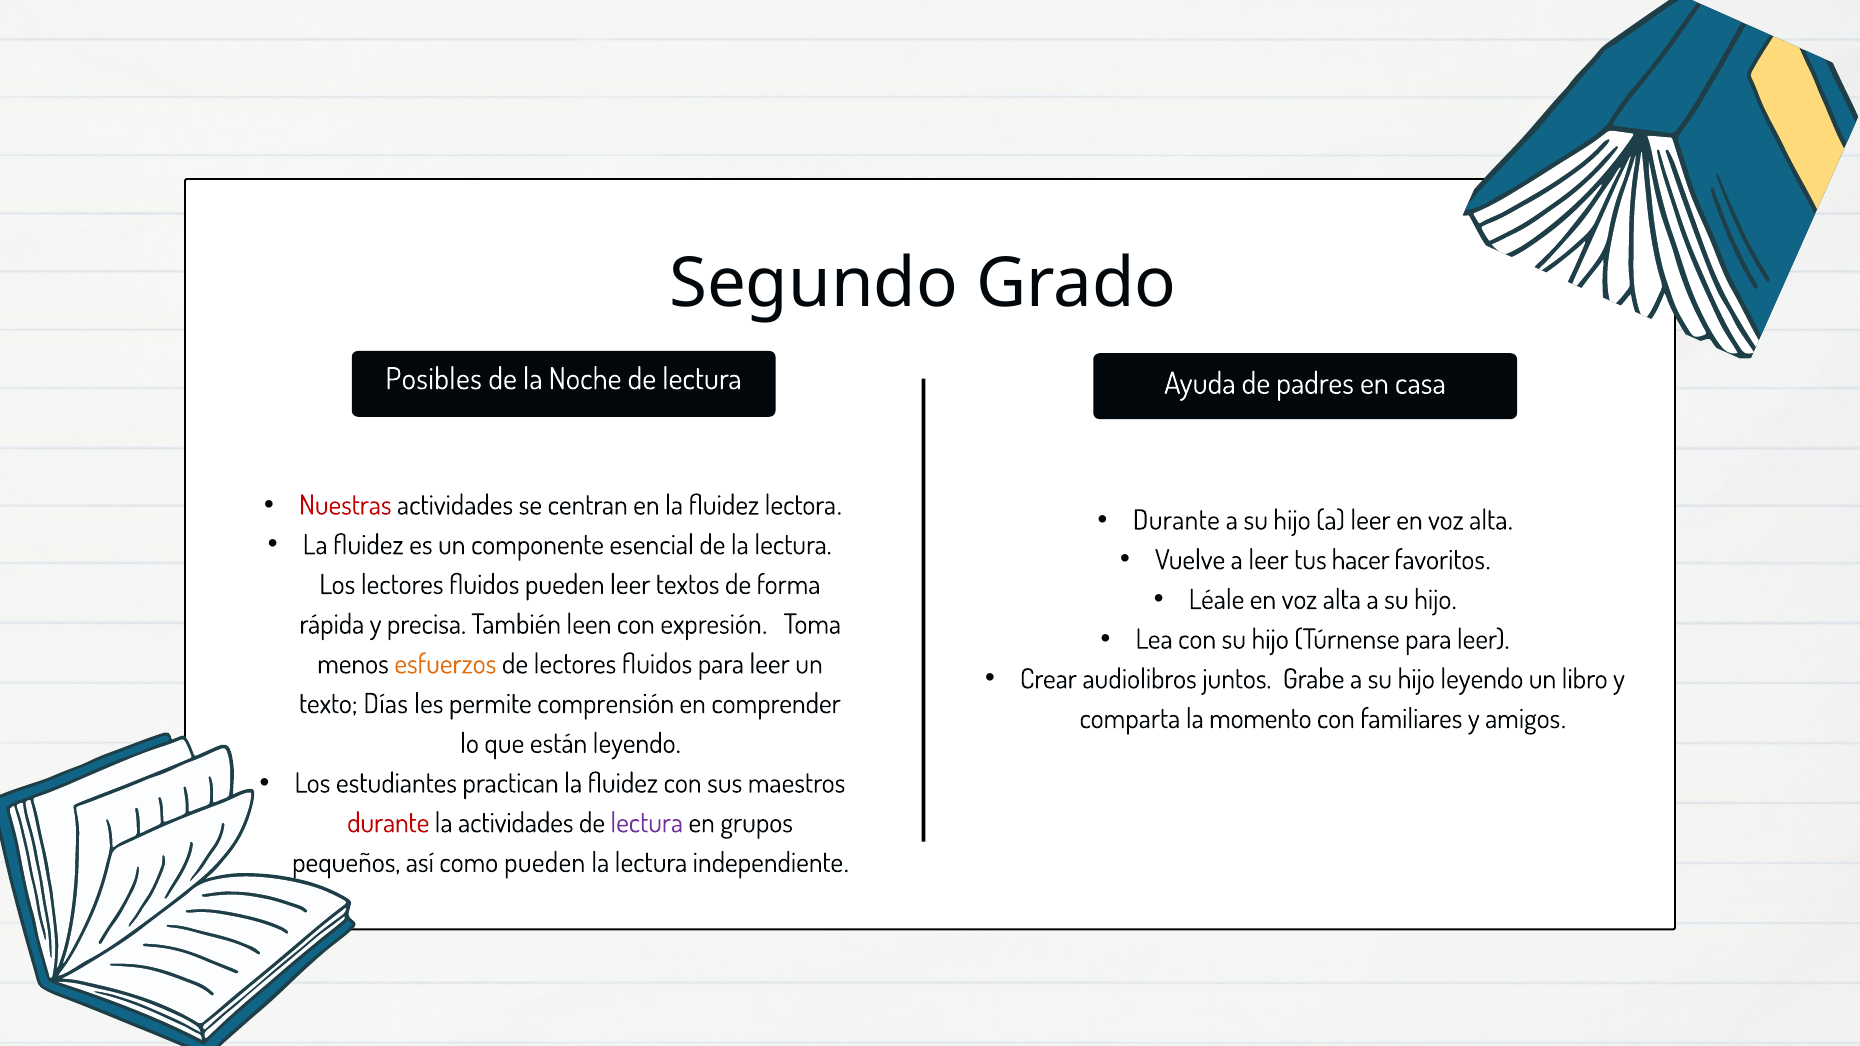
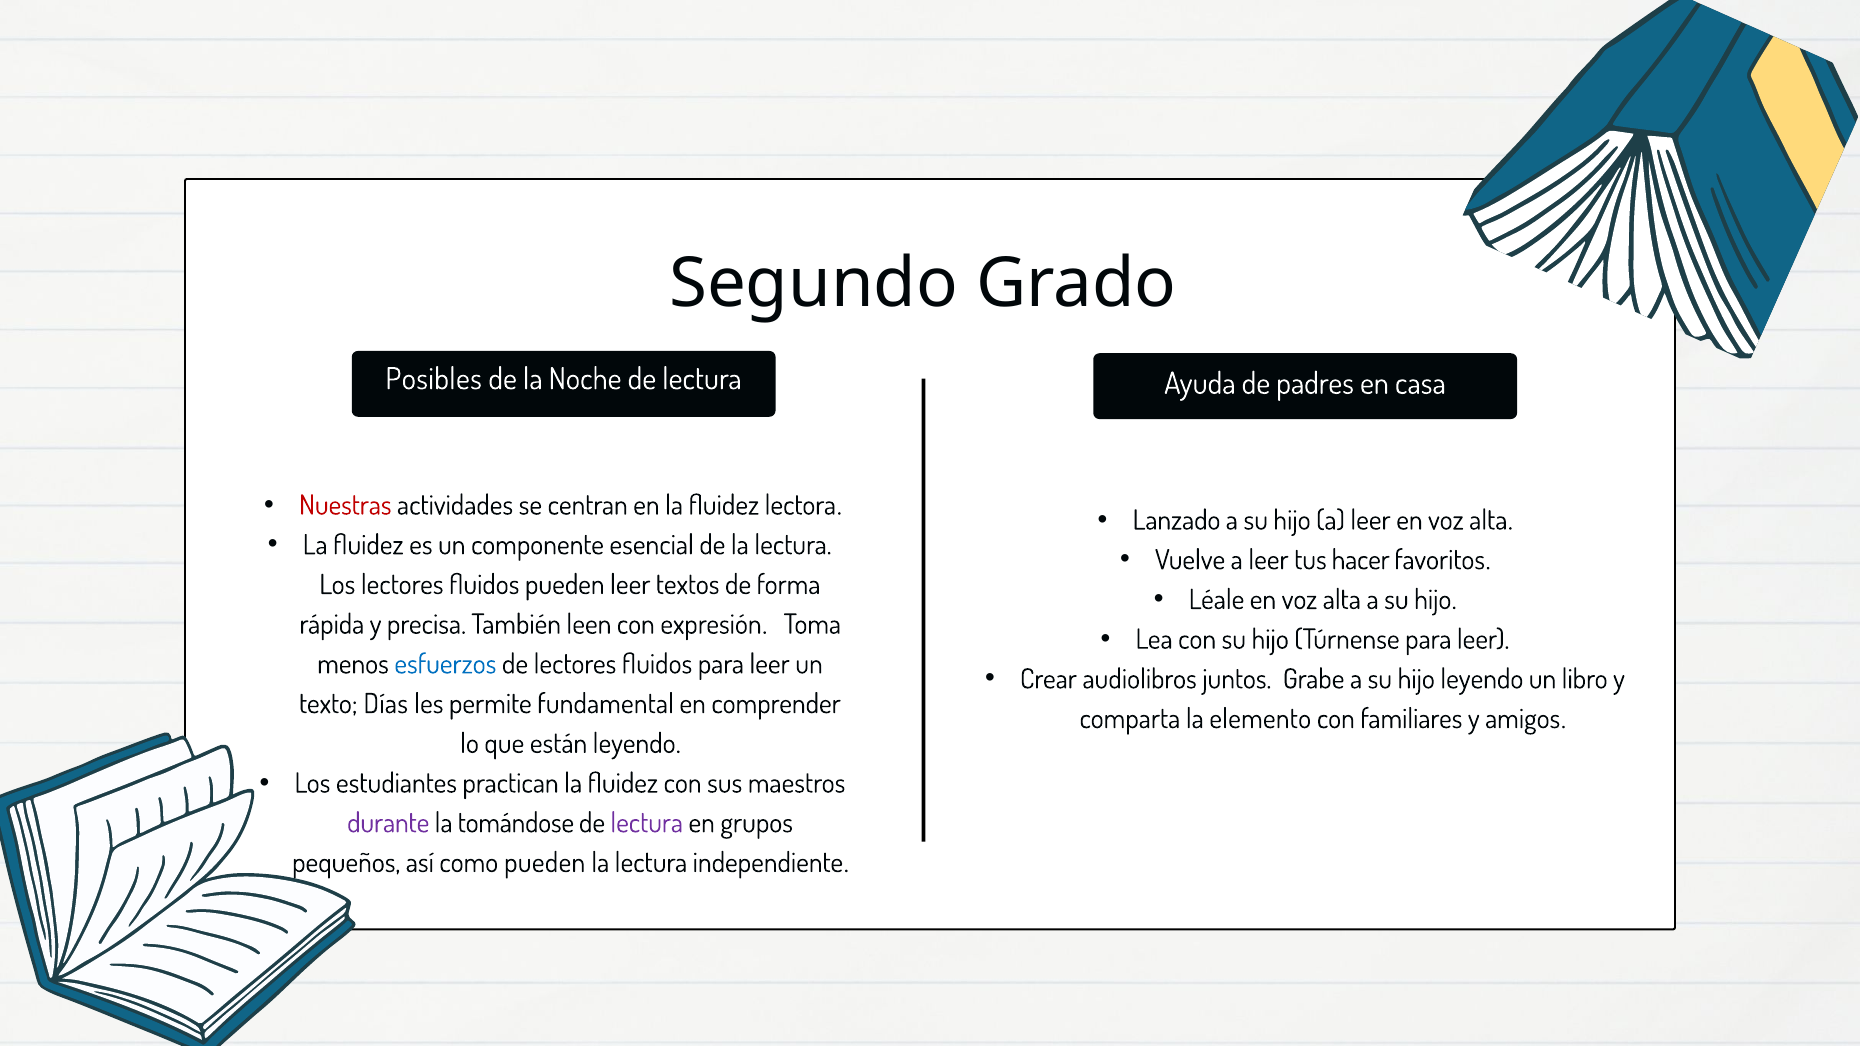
Durante: Durante -> Lanzado (1177, 521)
esfuerzos colour: orange -> blue (445, 664)
comprensión: comprensión -> fundamental (606, 704)
momento: momento -> elemento (1260, 719)
durante colour: red -> purple (388, 823)
la actividades: actividades -> tomándose (516, 823)
